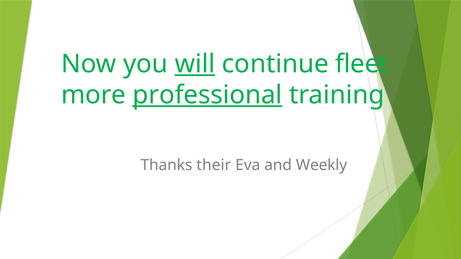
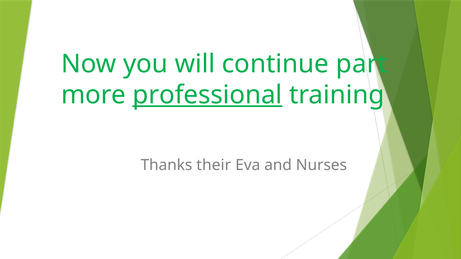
will underline: present -> none (195, 64)
fleet: fleet -> part (362, 64)
Weekly: Weekly -> Nurses (321, 165)
